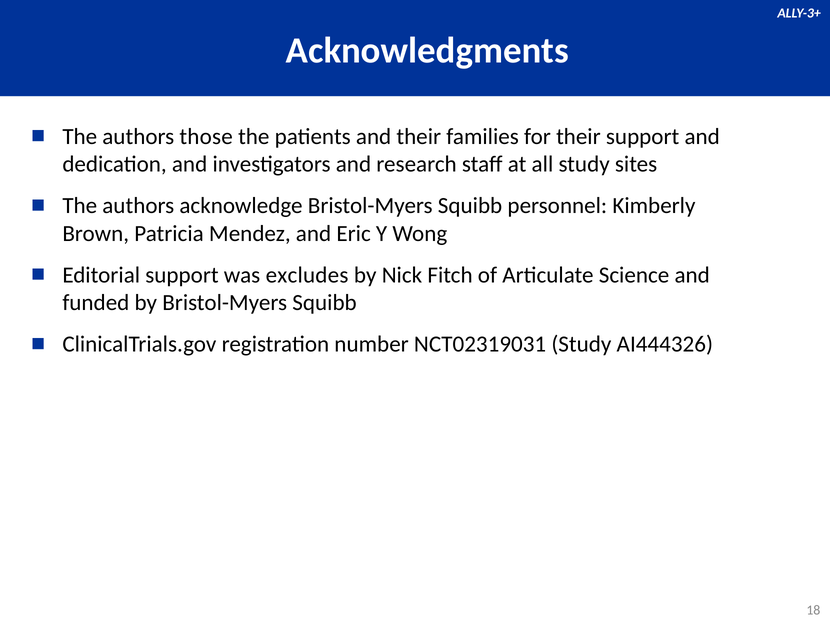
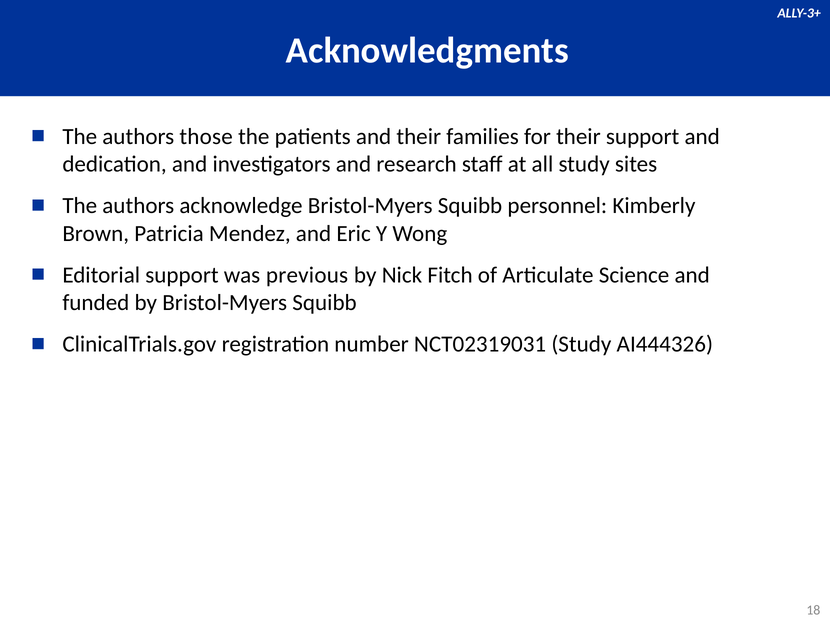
excludes: excludes -> previous (307, 275)
